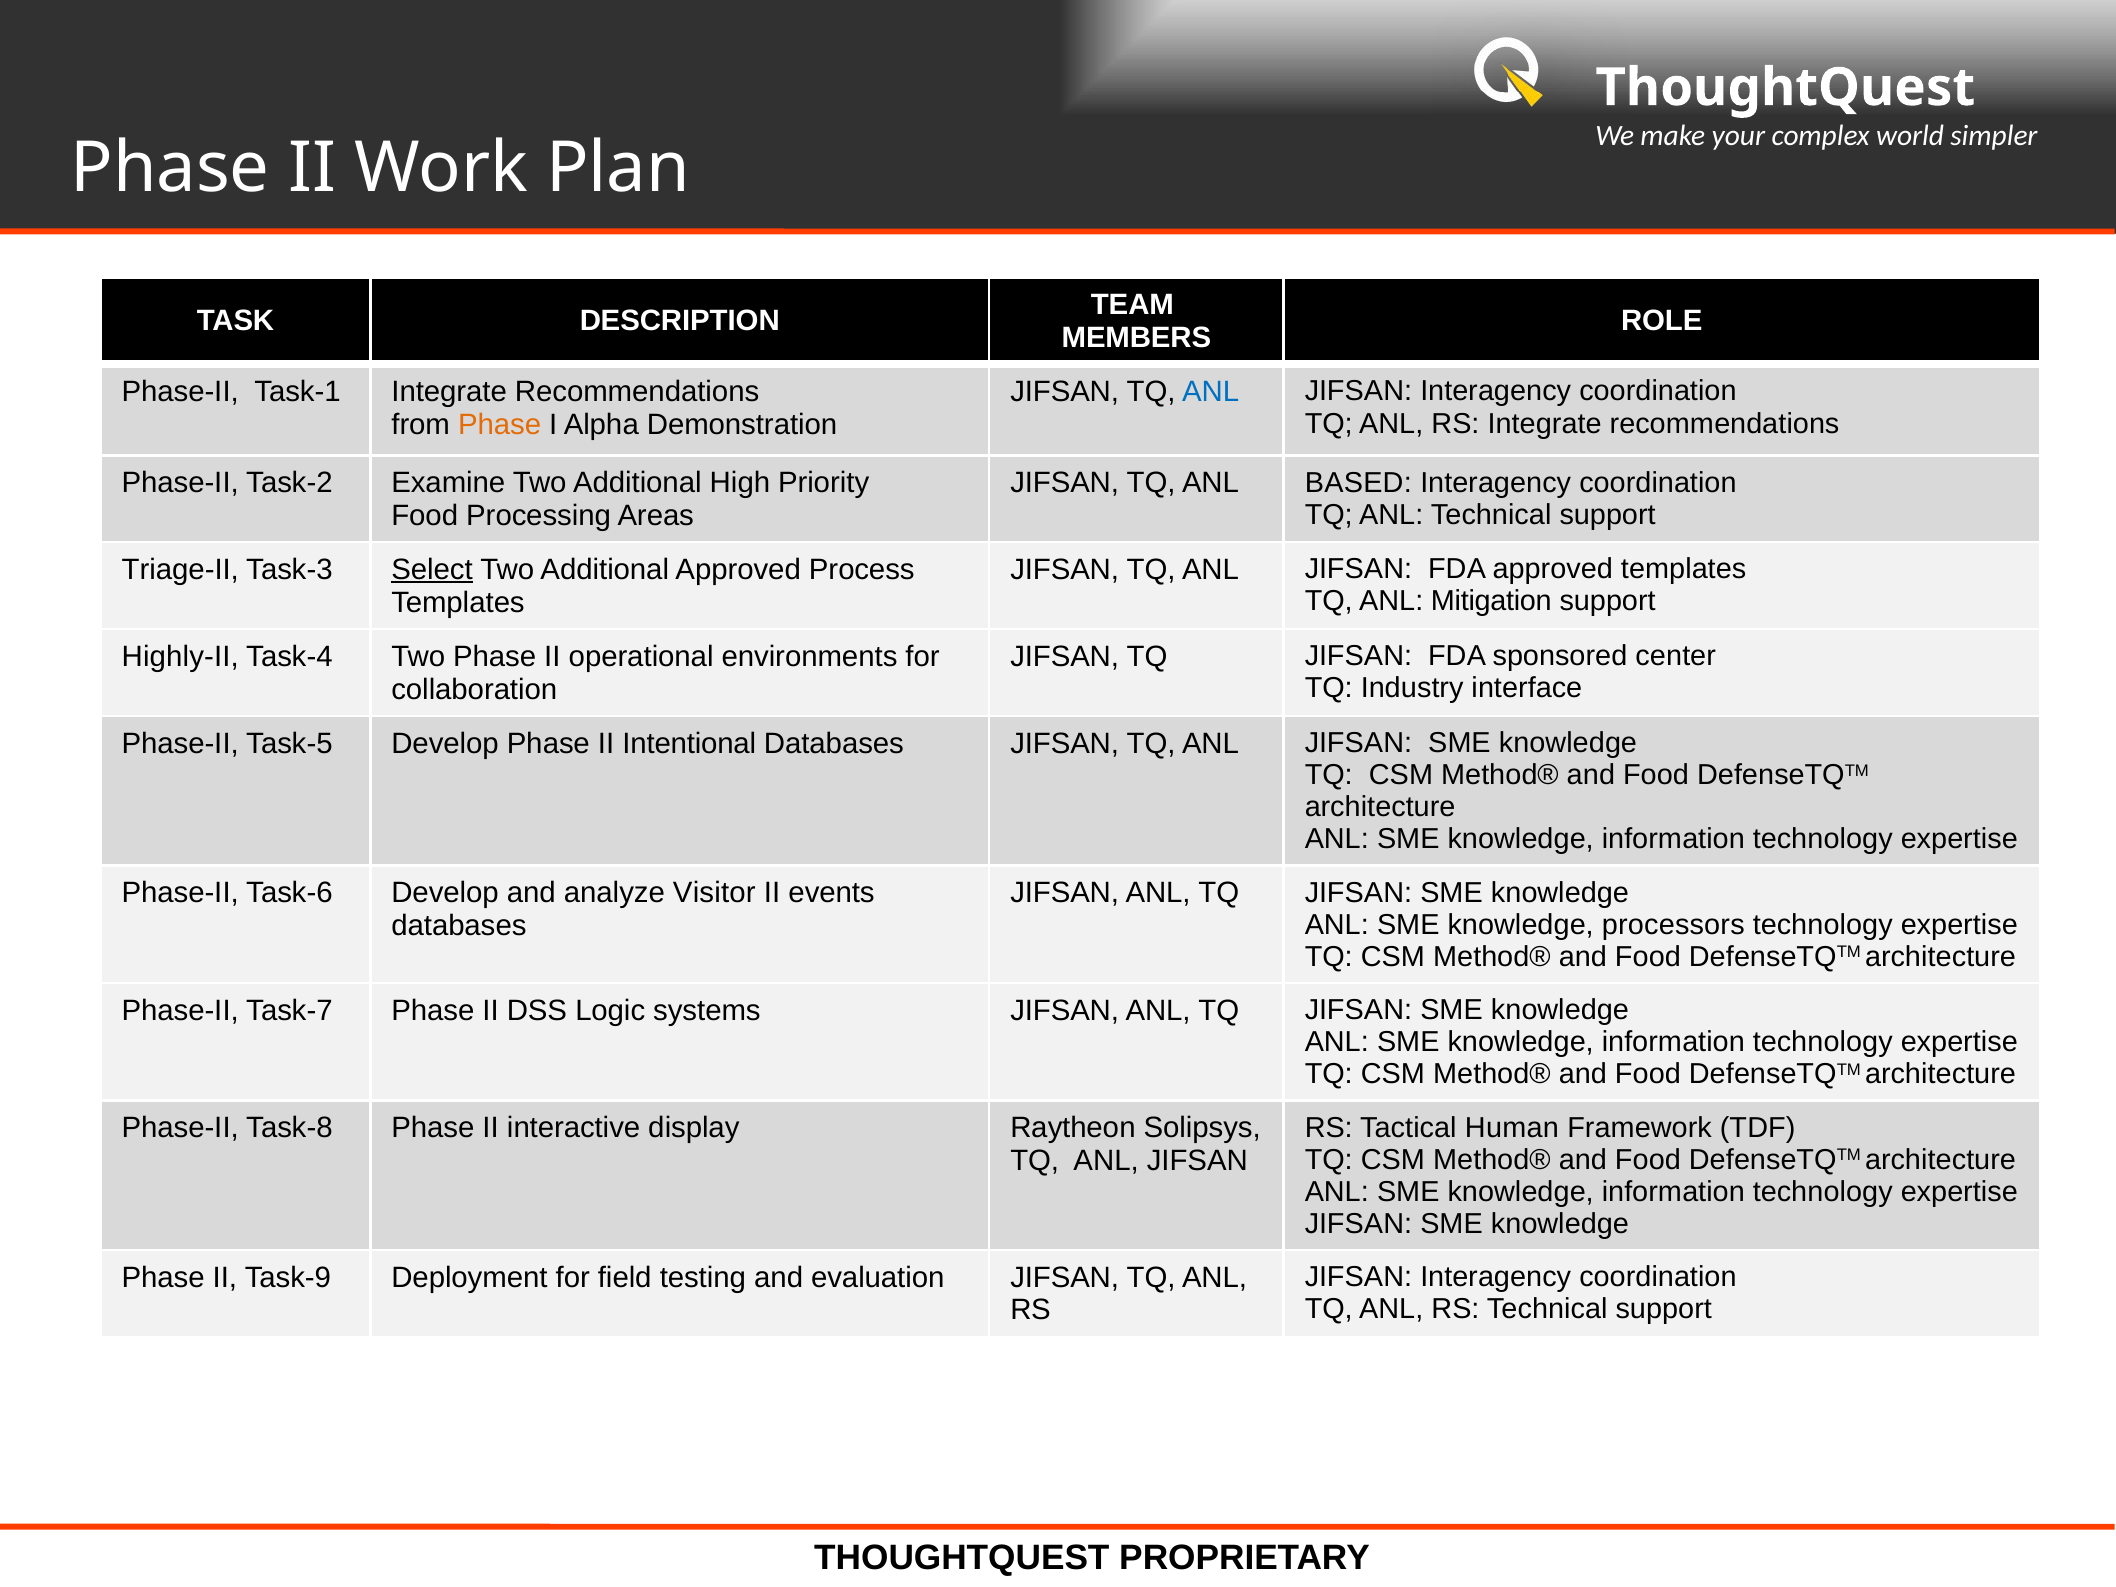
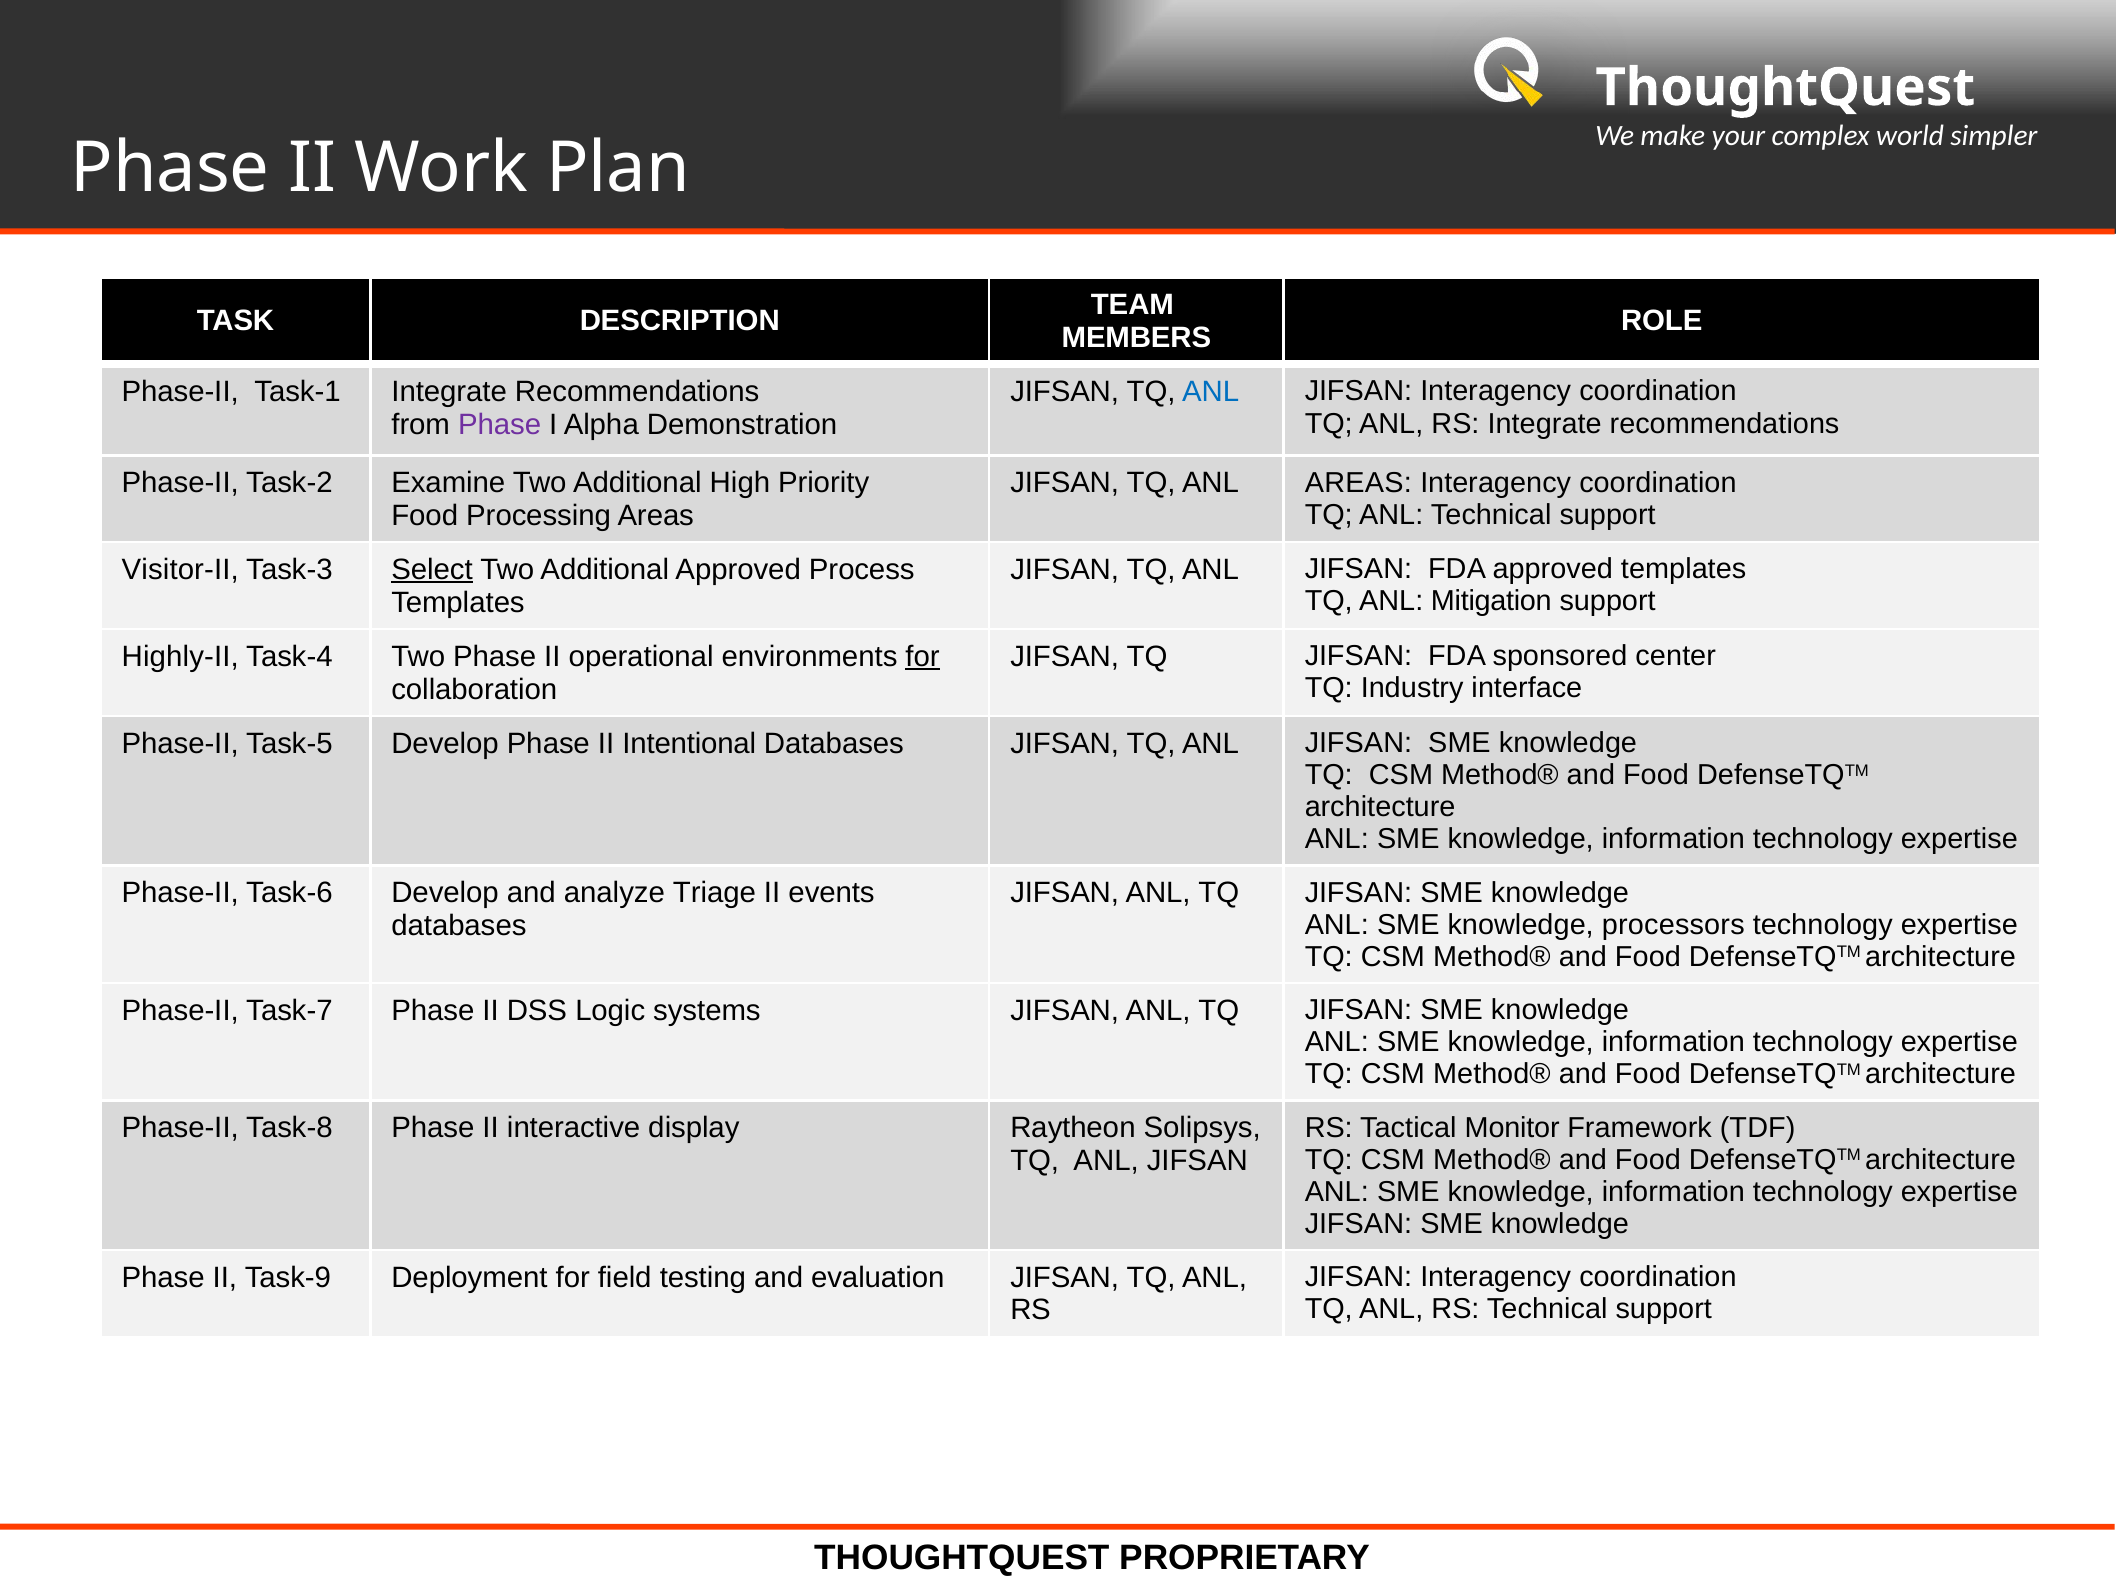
Phase colour: orange -> purple (500, 424)
ANL BASED: BASED -> AREAS (1358, 482)
Triage-II: Triage-II -> Visitor-II (180, 570)
for underline: none -> present (923, 657)
Visitor: Visitor -> Triage (715, 893)
Human: Human -> Monitor (1512, 1128)
